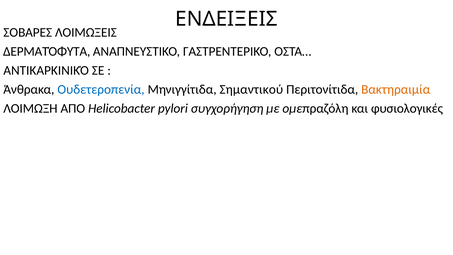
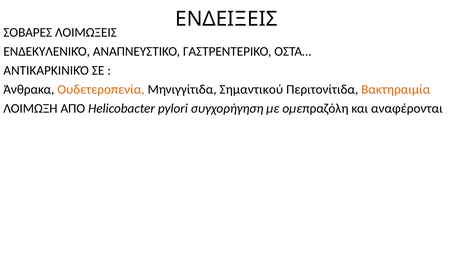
ΔΕΡΜΑΤΌΦΥΤΑ: ΔΕΡΜΑΤΌΦΥΤΑ -> ΕΝΔΕΚΥΛΕΝΙΚΌ (47, 51)
Ουδετεροπενία colour: blue -> orange (101, 89)
φυσιολογικές: φυσιολογικές -> αναφέρονται (407, 108)
